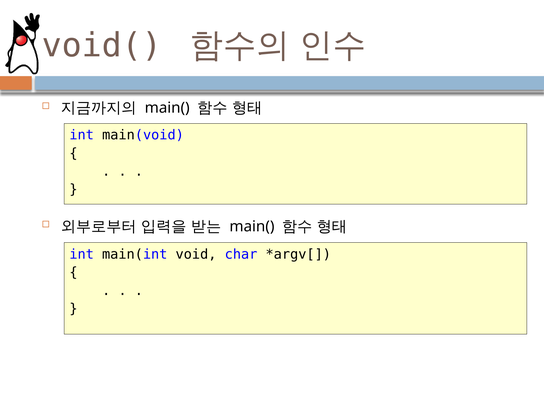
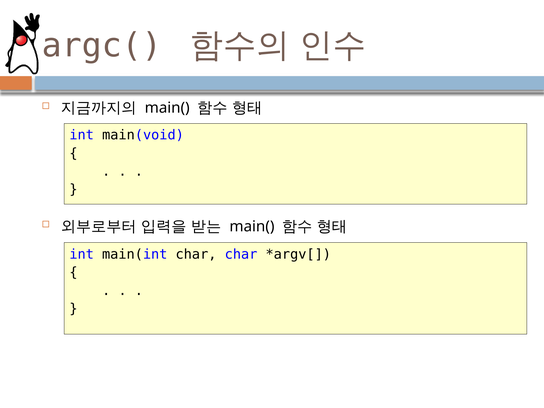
void(: void( -> argc( (102, 45)
main(int void: void -> char (196, 254)
